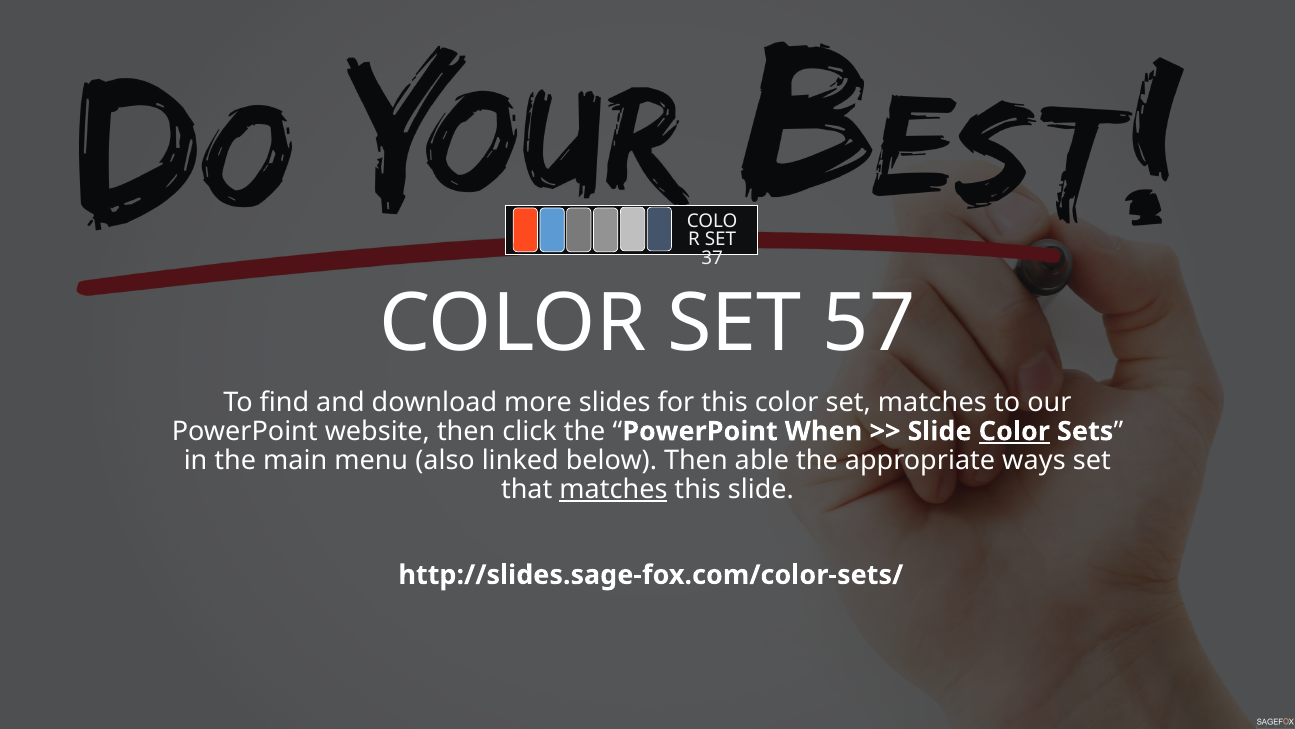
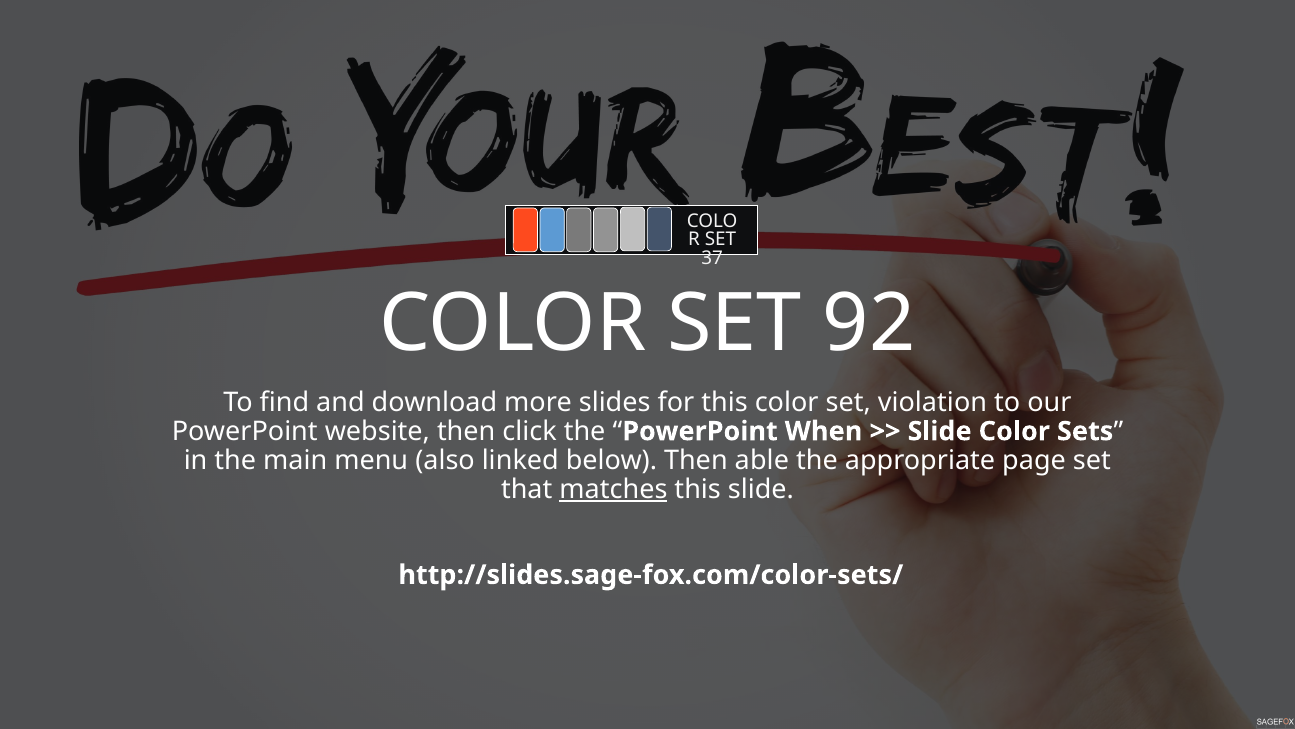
57: 57 -> 92 (869, 324)
set matches: matches -> violation (932, 402)
Color underline: present -> none (1014, 431)
ways: ways -> page (1034, 460)
